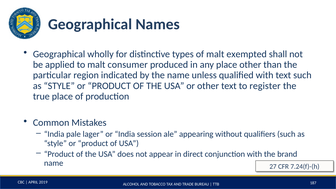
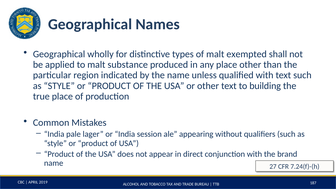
consumer: consumer -> substance (128, 65)
register: register -> building (265, 86)
